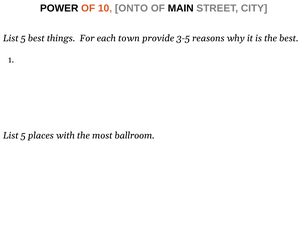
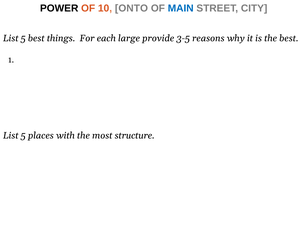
MAIN colour: black -> blue (181, 8)
town: town -> large (129, 38)
ballroom: ballroom -> structure (135, 135)
